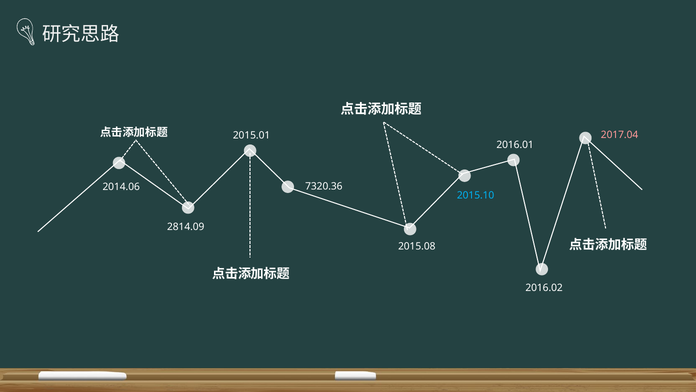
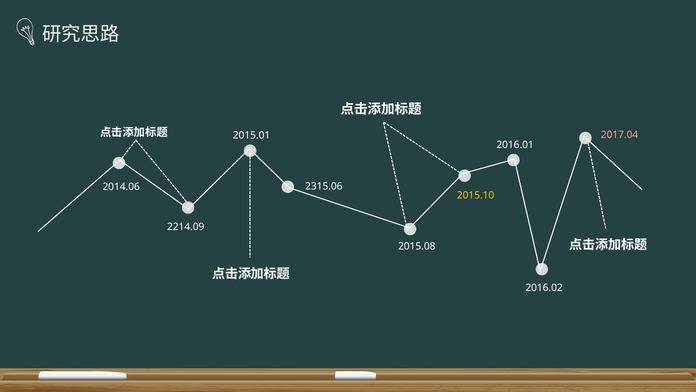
7320.36: 7320.36 -> 2315.06 (324, 186)
2015.10 colour: light blue -> yellow (476, 195)
2814.09: 2814.09 -> 2214.09 (186, 226)
